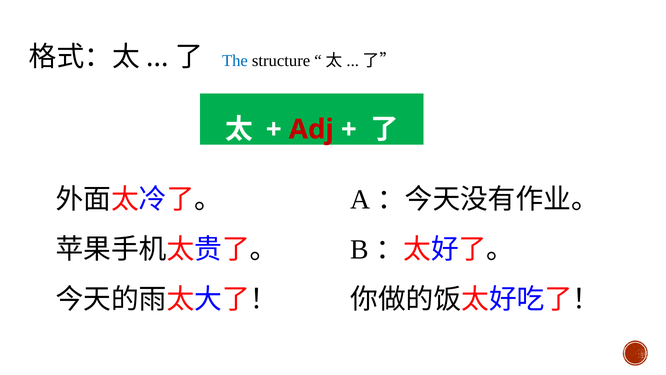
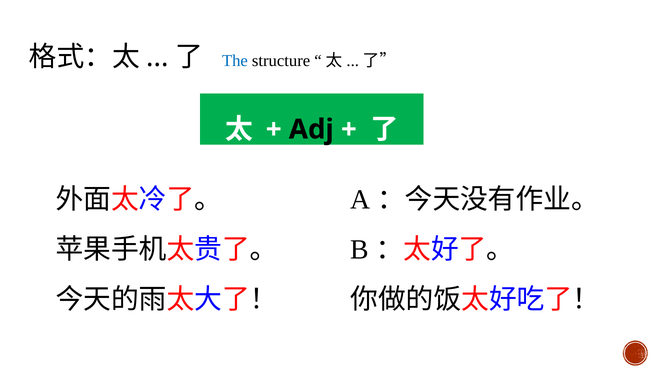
Adj colour: red -> black (311, 129)
